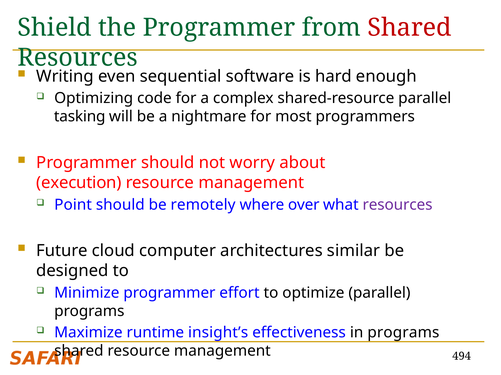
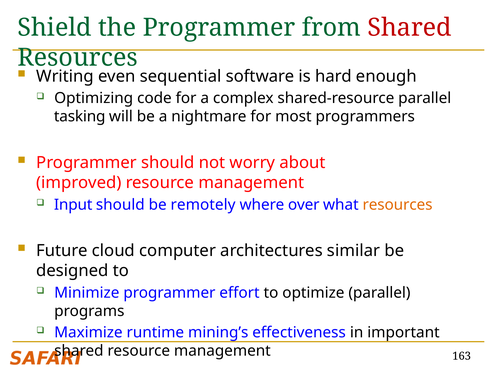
execution: execution -> improved (79, 183)
Point: Point -> Input (73, 205)
resources colour: purple -> orange (398, 205)
insight’s: insight’s -> mining’s (218, 333)
in programs: programs -> important (403, 333)
494: 494 -> 163 (462, 357)
